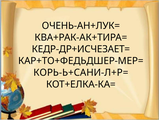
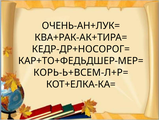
КЕДР-ДР+ИСЧЕЗАЕТ=: КЕДР-ДР+ИСЧЕЗАЕТ= -> КЕДР-ДР+НОСОРОГ= (81, 49)
КОРЬ-Ь+САНИ-Л+Р=: КОРЬ-Ь+САНИ-Л+Р= -> КОРЬ-Ь+ВСЕМ-Л+Р= (81, 72)
